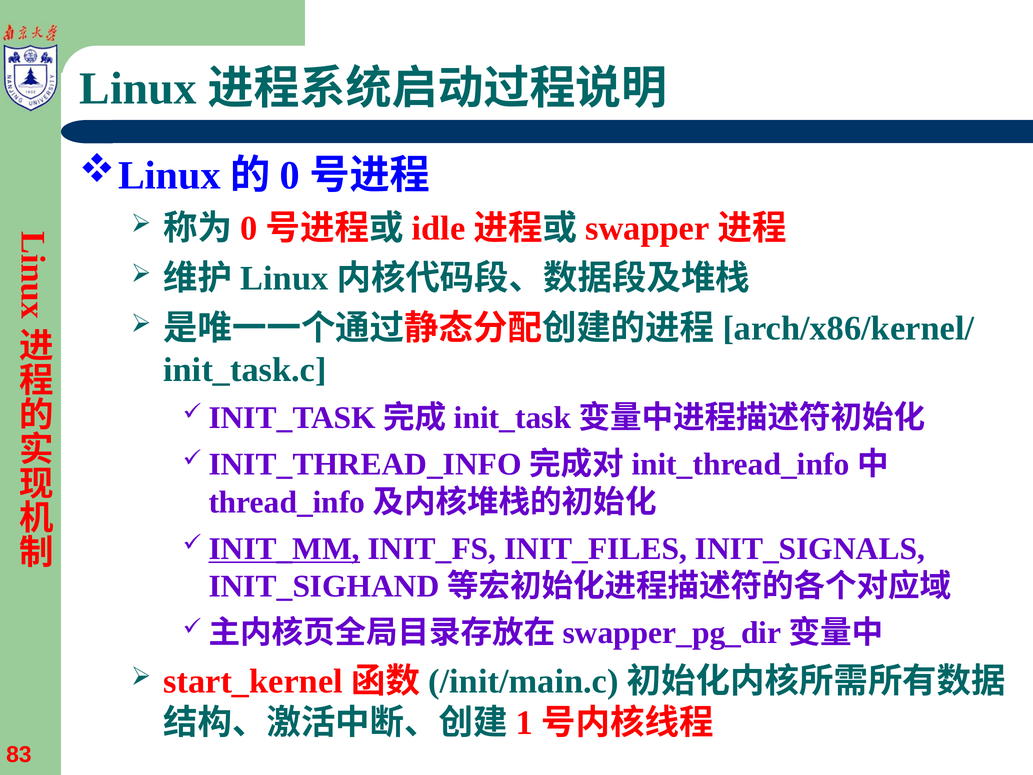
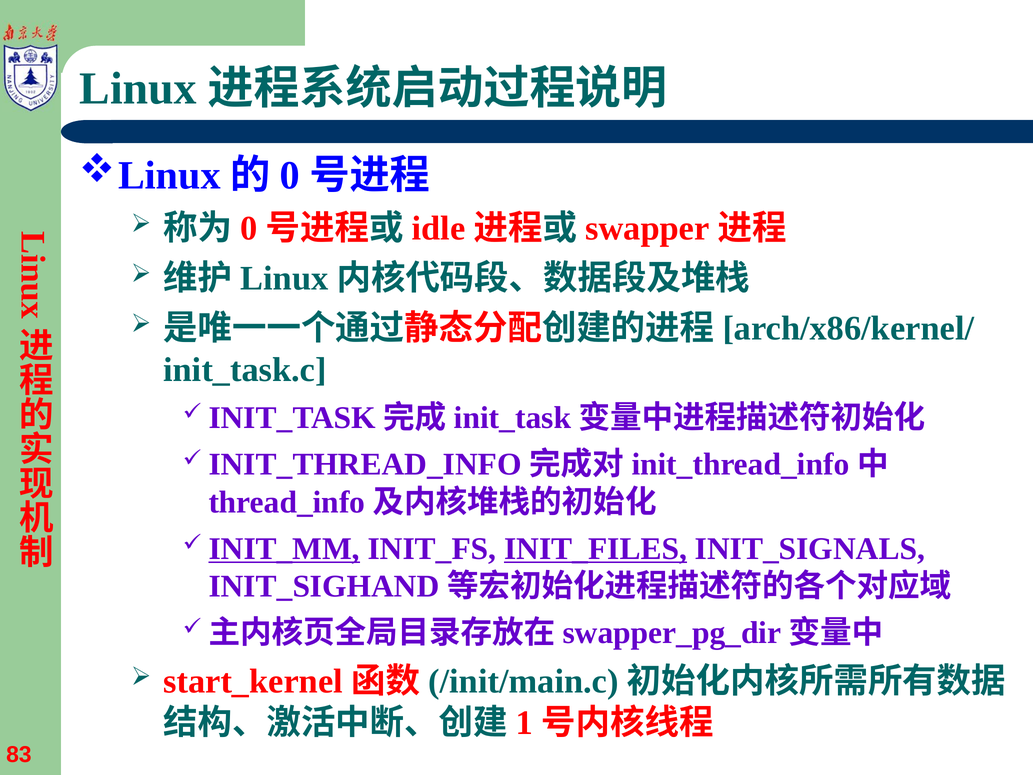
INIT_FILES underline: none -> present (596, 548)
